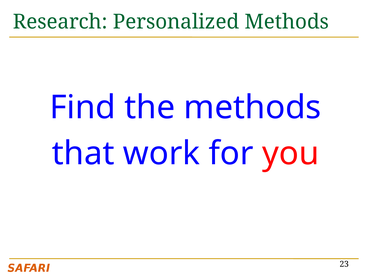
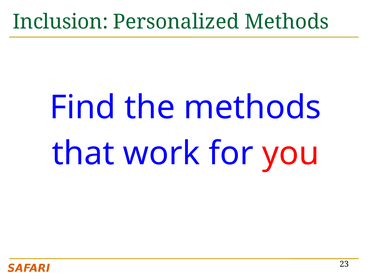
Research: Research -> Inclusion (60, 22)
